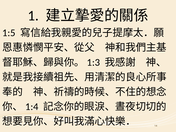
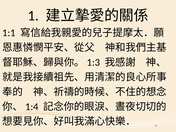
1:5: 1:5 -> 1:1 (9, 33)
